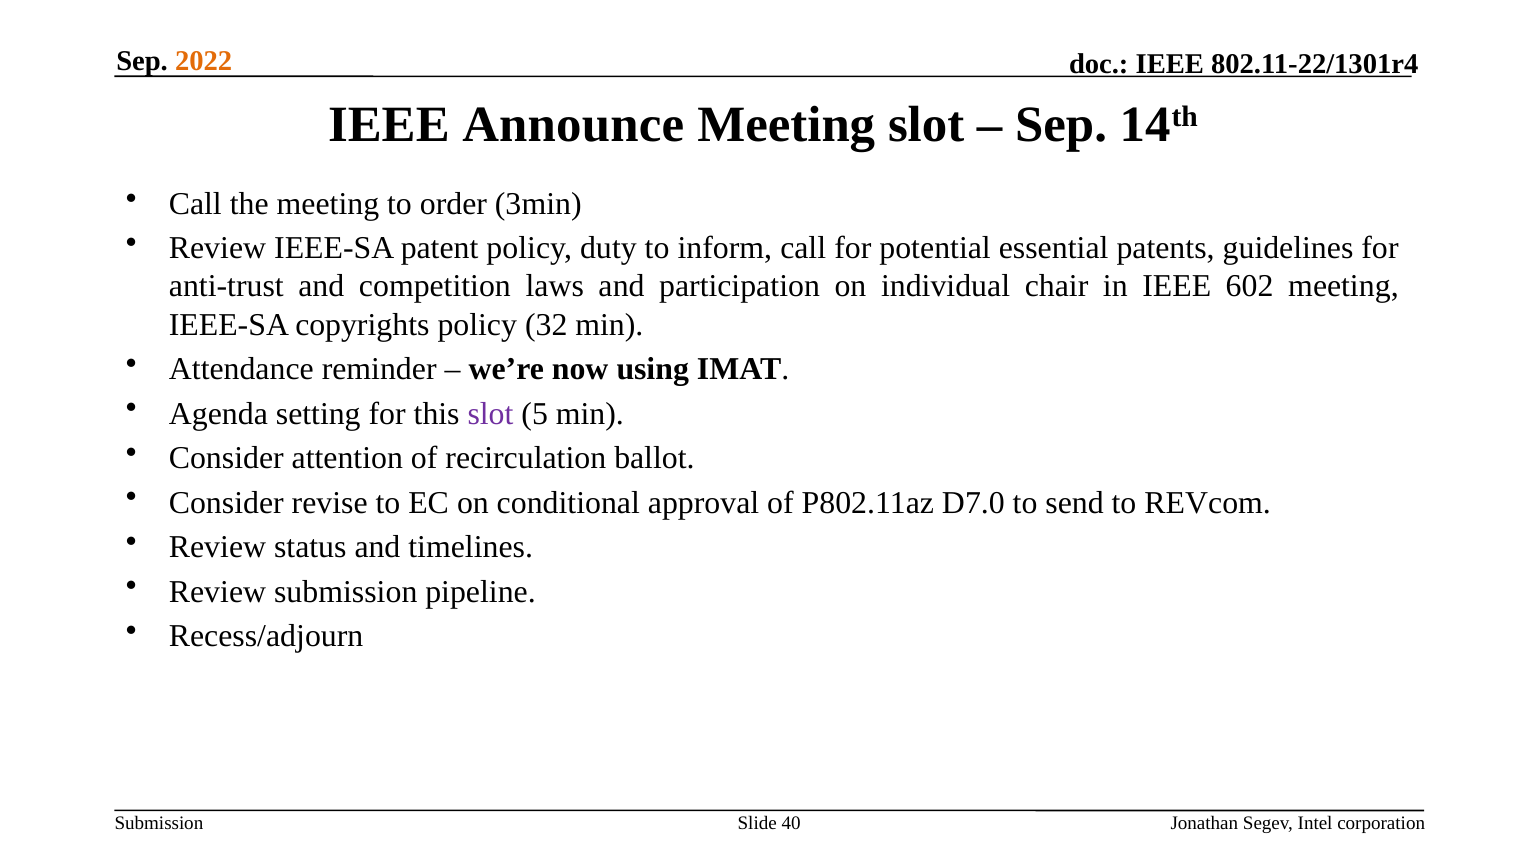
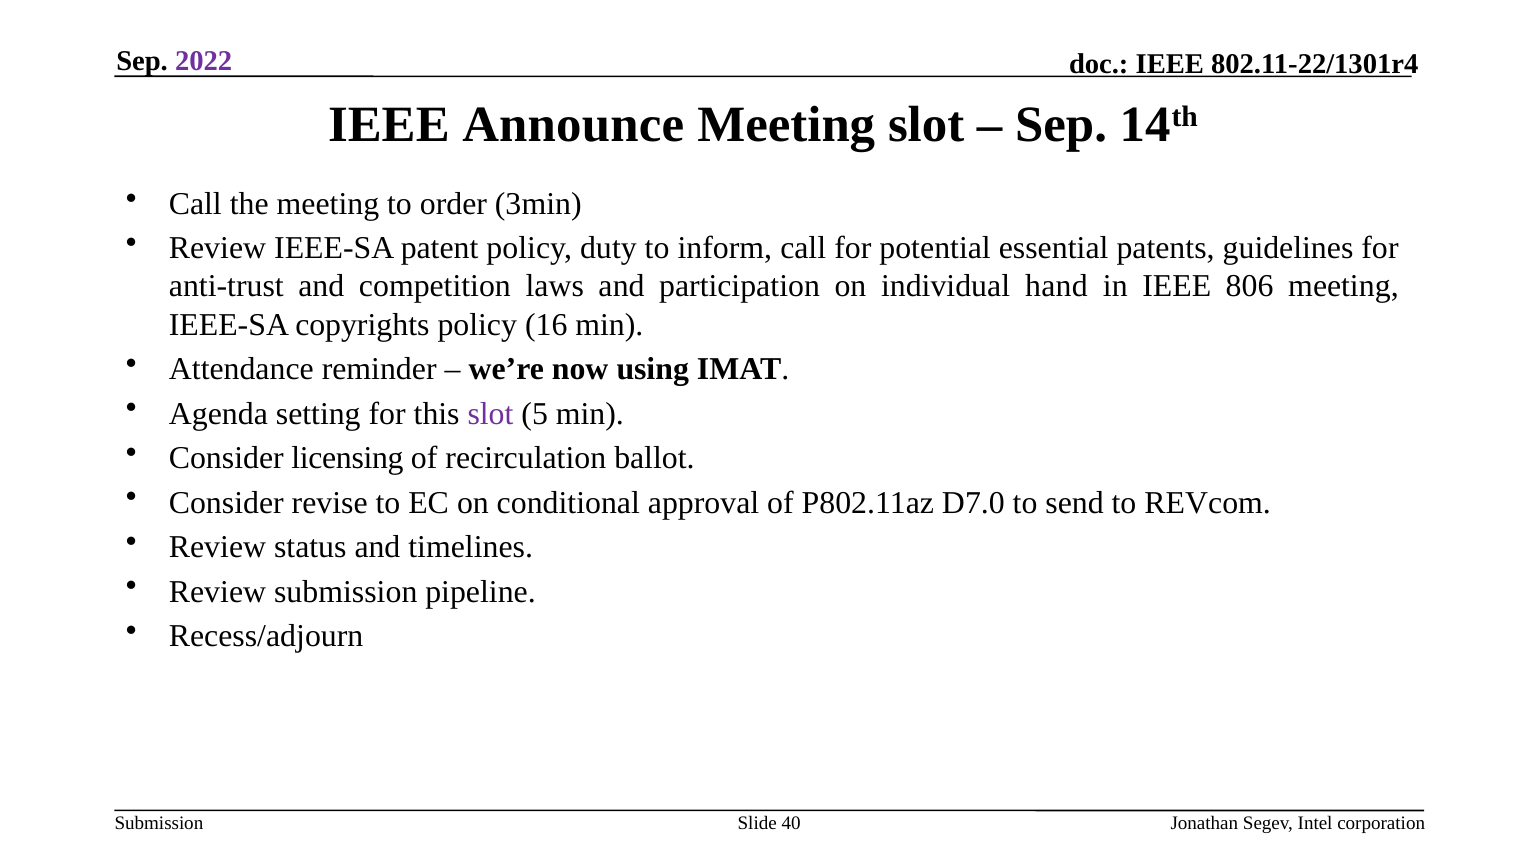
2022 colour: orange -> purple (204, 61)
chair: chair -> hand (1056, 287)
602: 602 -> 806 (1250, 287)
32: 32 -> 16 (546, 325)
attention: attention -> licensing (348, 458)
